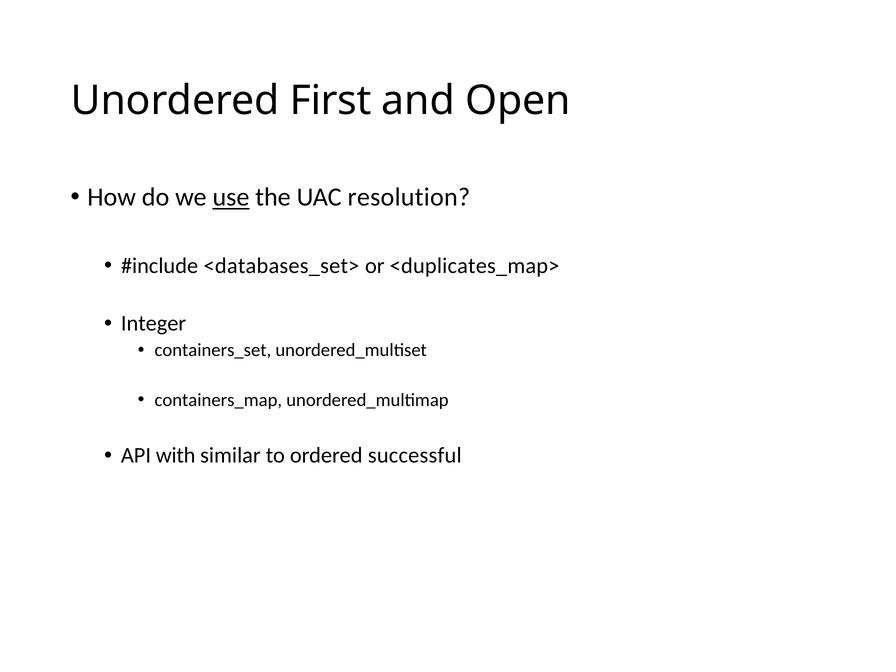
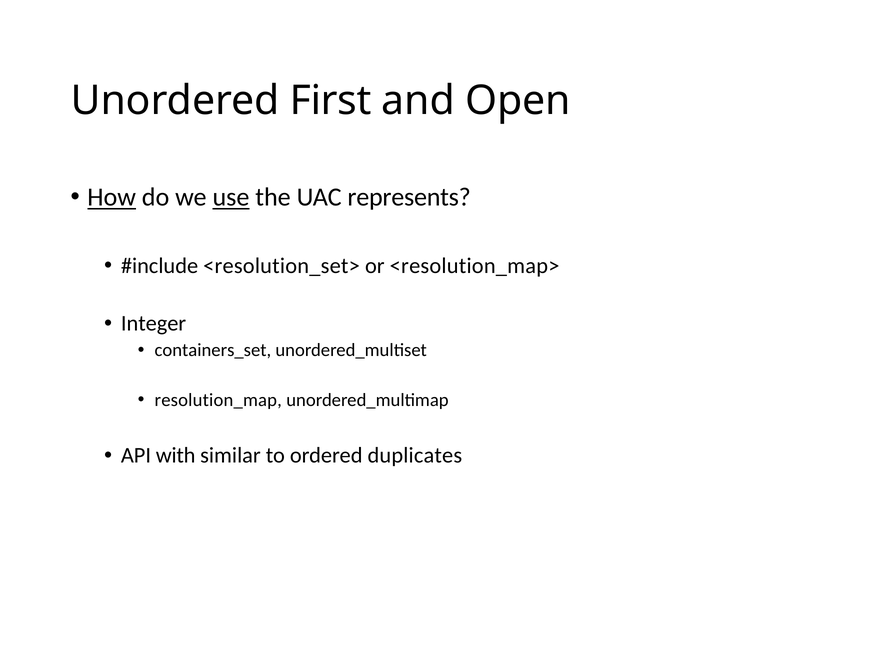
How underline: none -> present (112, 197)
resolution: resolution -> represents (409, 197)
<databases_set>: <databases_set> -> <resolution_set> (281, 266)
<duplicates_map>: <duplicates_map> -> <resolution_map> (475, 266)
containers_map: containers_map -> resolution_map (218, 400)
successful: successful -> duplicates (415, 456)
